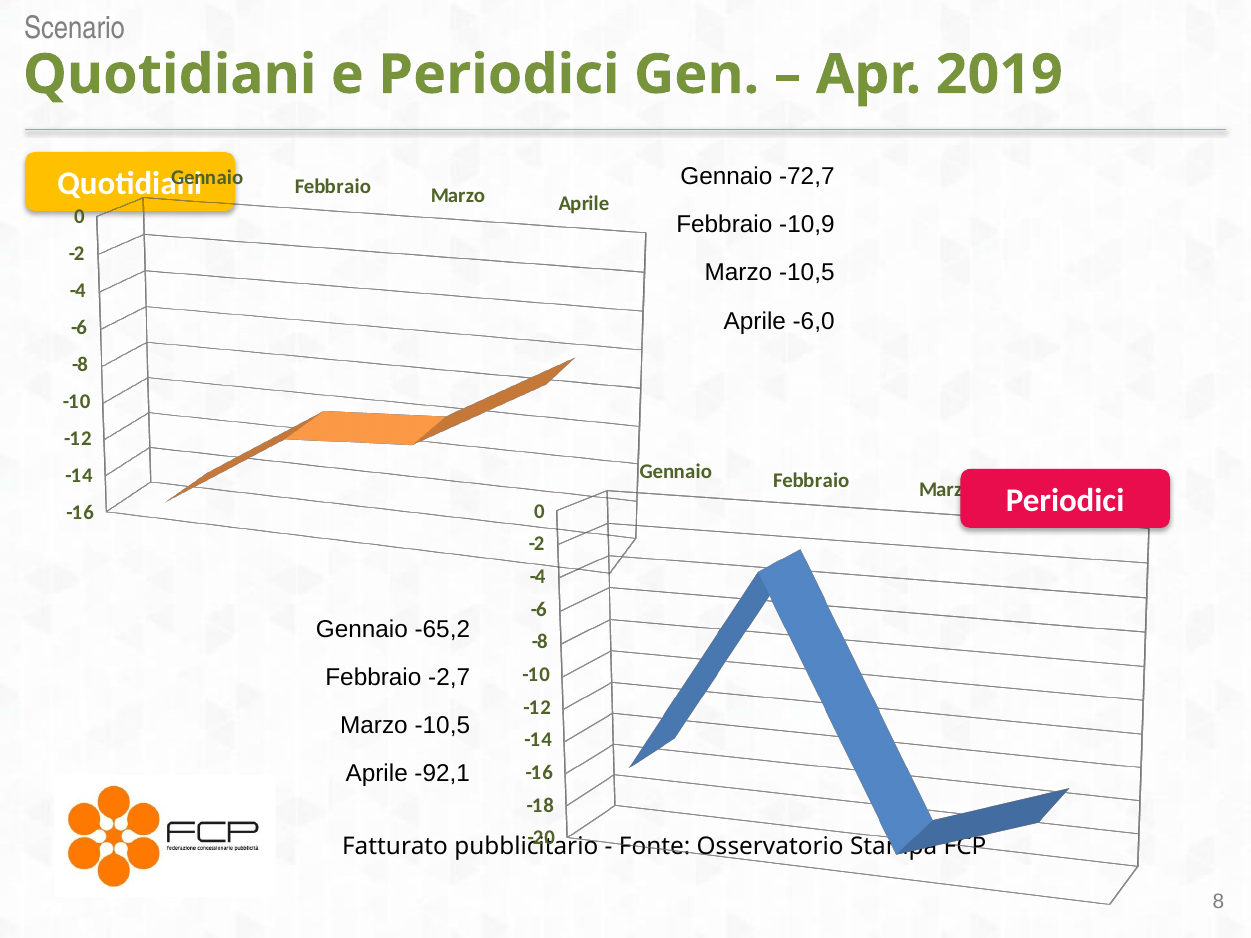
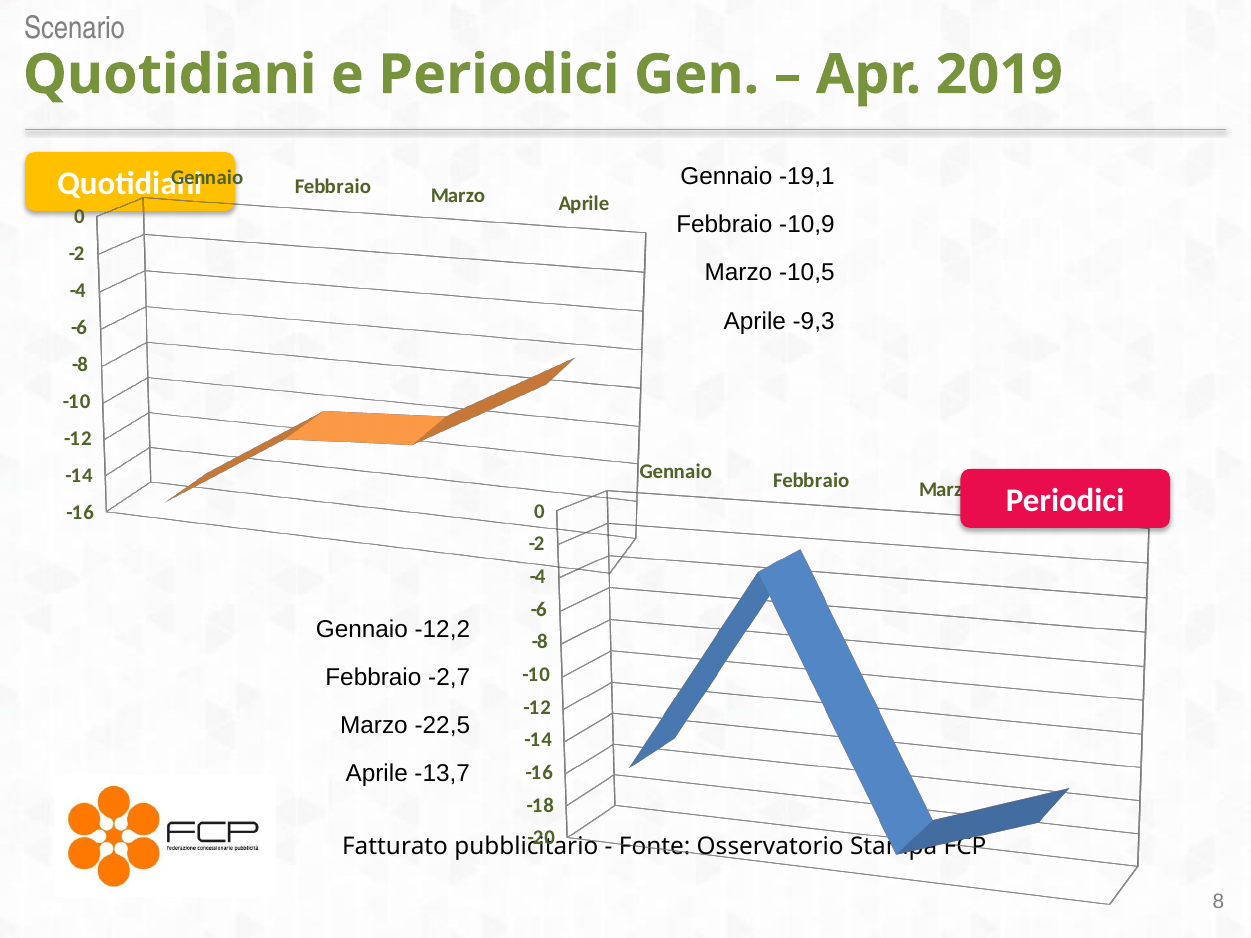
-72,7: -72,7 -> -19,1 (807, 177)
-6,0: -6,0 -> -9,3 (814, 321)
-65,2: -65,2 -> -12,2 (442, 629)
-10,5: -10,5 -> -22,5 (442, 726)
-92,1: -92,1 -> -13,7 (442, 774)
